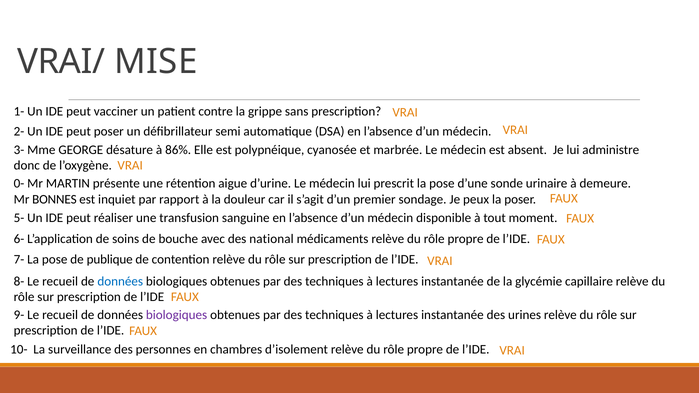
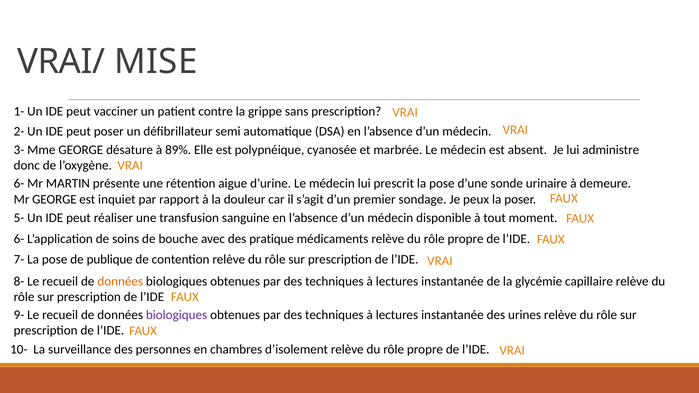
86%: 86% -> 89% (178, 150)
0-: 0- -> 6- (19, 184)
Mr BONNES: BONNES -> GEORGE (54, 199)
national: national -> pratique (272, 239)
données colour: blue -> orange (120, 281)
